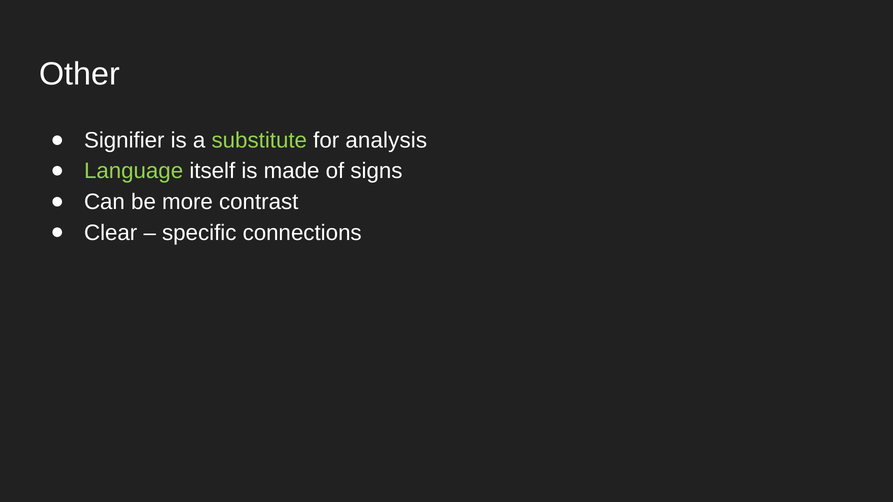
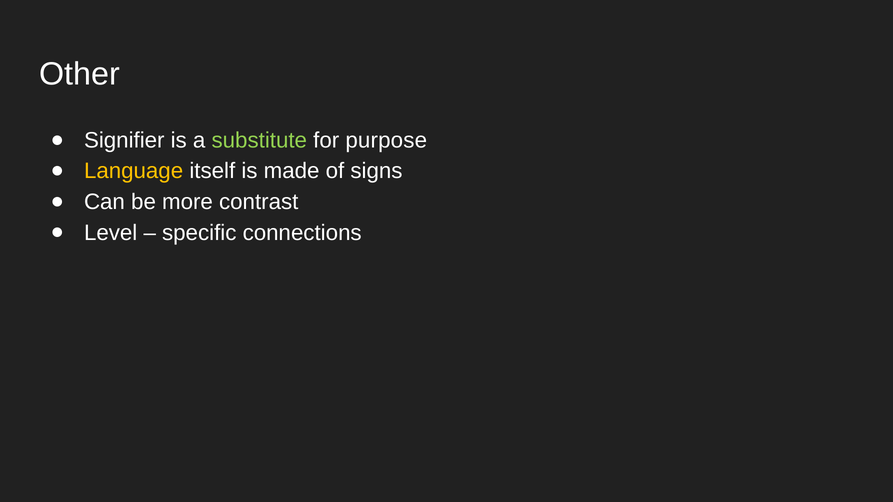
analysis: analysis -> purpose (386, 140)
Language colour: light green -> yellow (134, 171)
Clear: Clear -> Level (111, 233)
